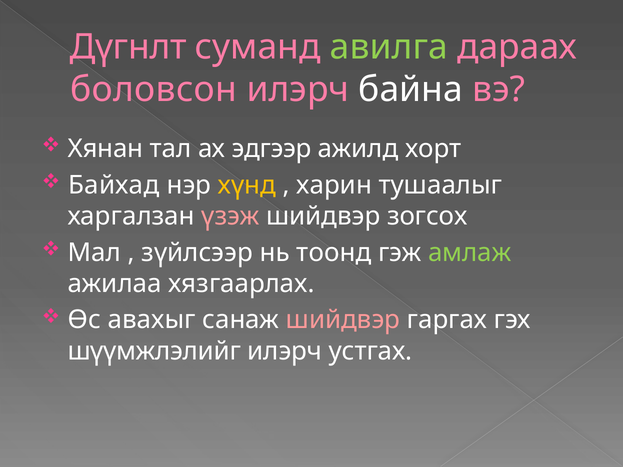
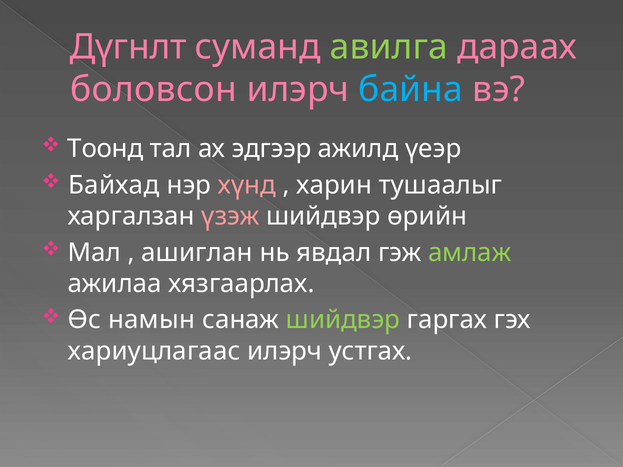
байна colour: white -> light blue (411, 90)
Хянан: Хянан -> Тоонд (105, 149)
хорт: хорт -> үеэр (433, 149)
хүнд colour: yellow -> pink (247, 185)
зогсох: зогсох -> өрийн (427, 216)
зүйлсээр: зүйлсээр -> ашиглан (197, 253)
тоонд: тоонд -> явдал (334, 253)
авахыг: авахыг -> намын (151, 320)
шийдвэр colour: pink -> light green (343, 320)
шүүмжлэлийг: шүүмжлэлийг -> хариуцлагаас (154, 351)
